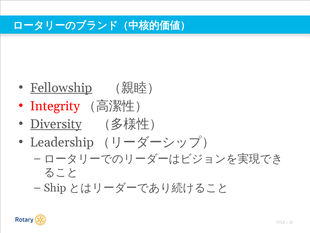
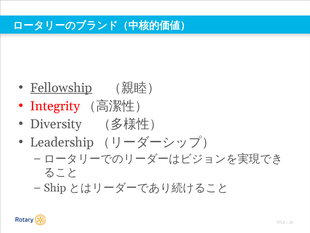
Diversity underline: present -> none (56, 124)
